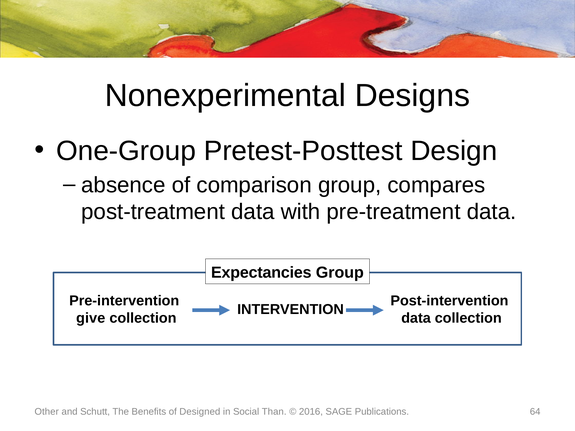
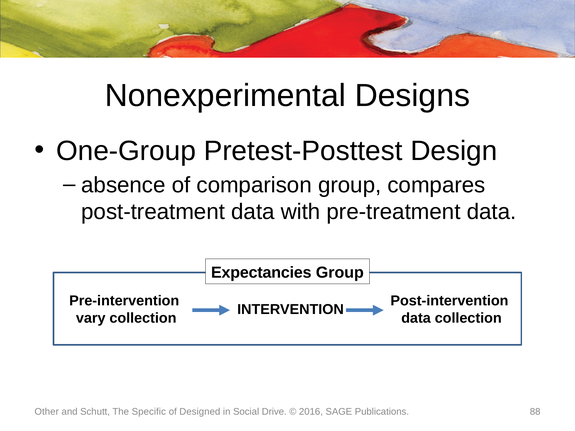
give: give -> vary (91, 318)
Benefits: Benefits -> Specific (149, 412)
Than: Than -> Drive (274, 412)
64: 64 -> 88 (535, 412)
